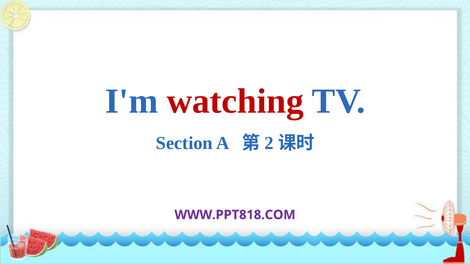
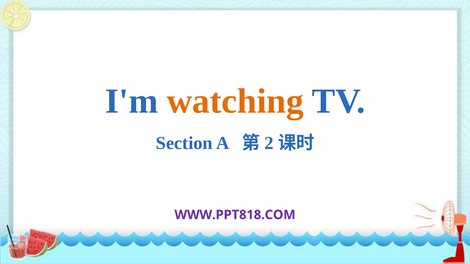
watching colour: red -> orange (235, 102)
